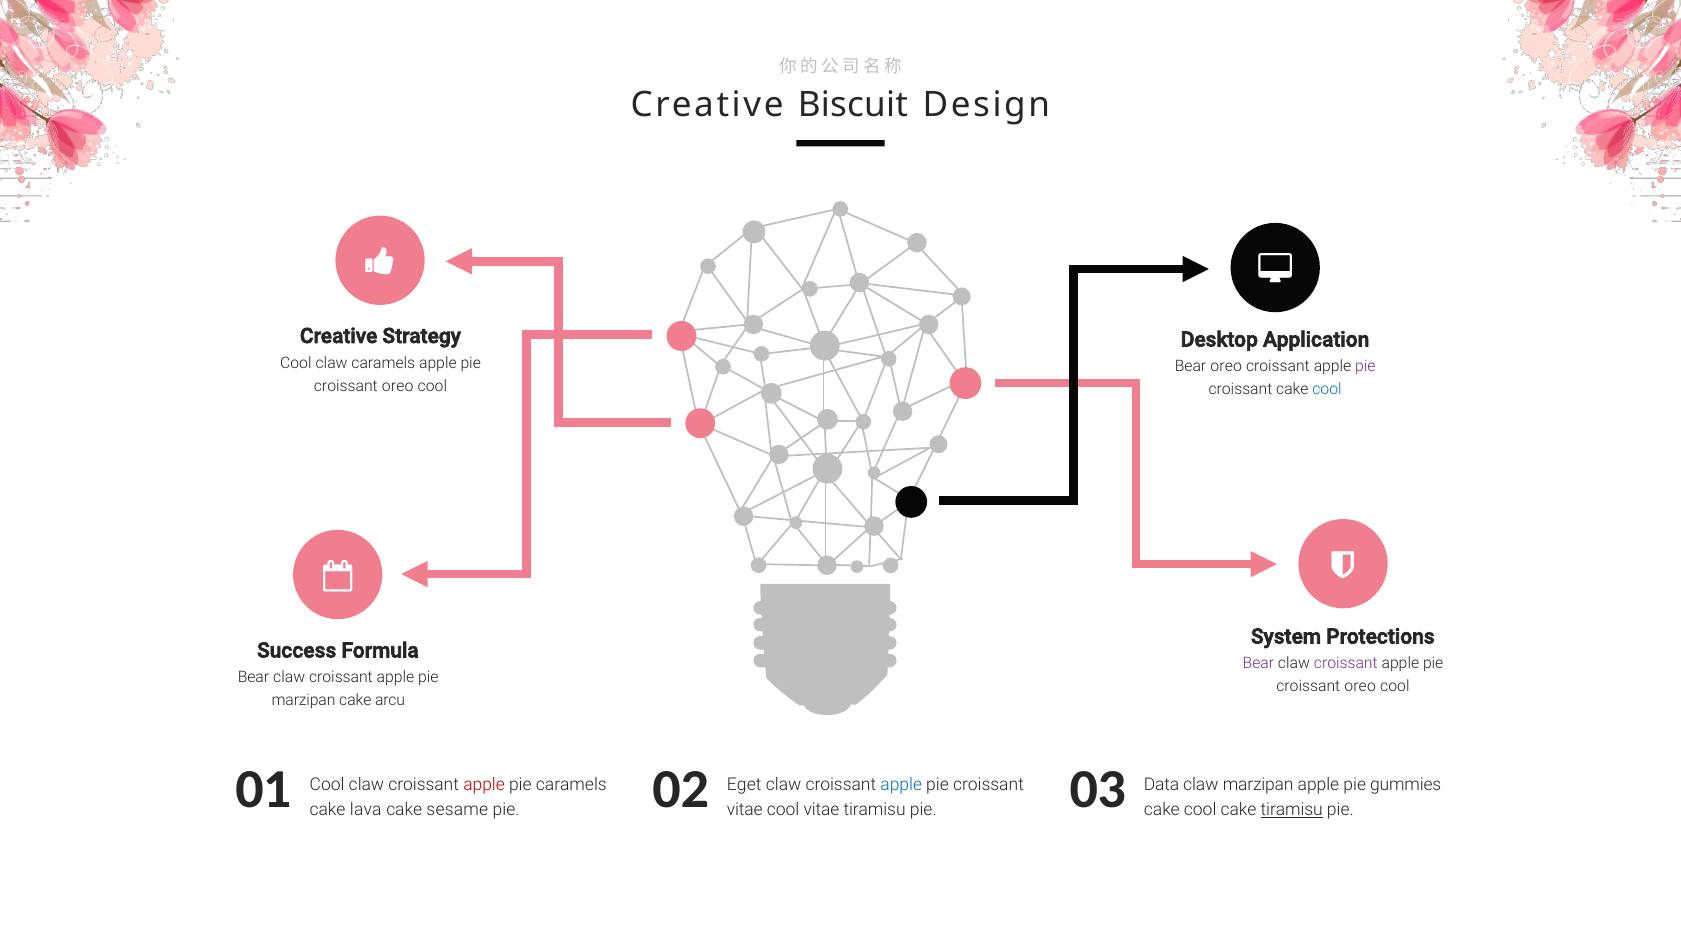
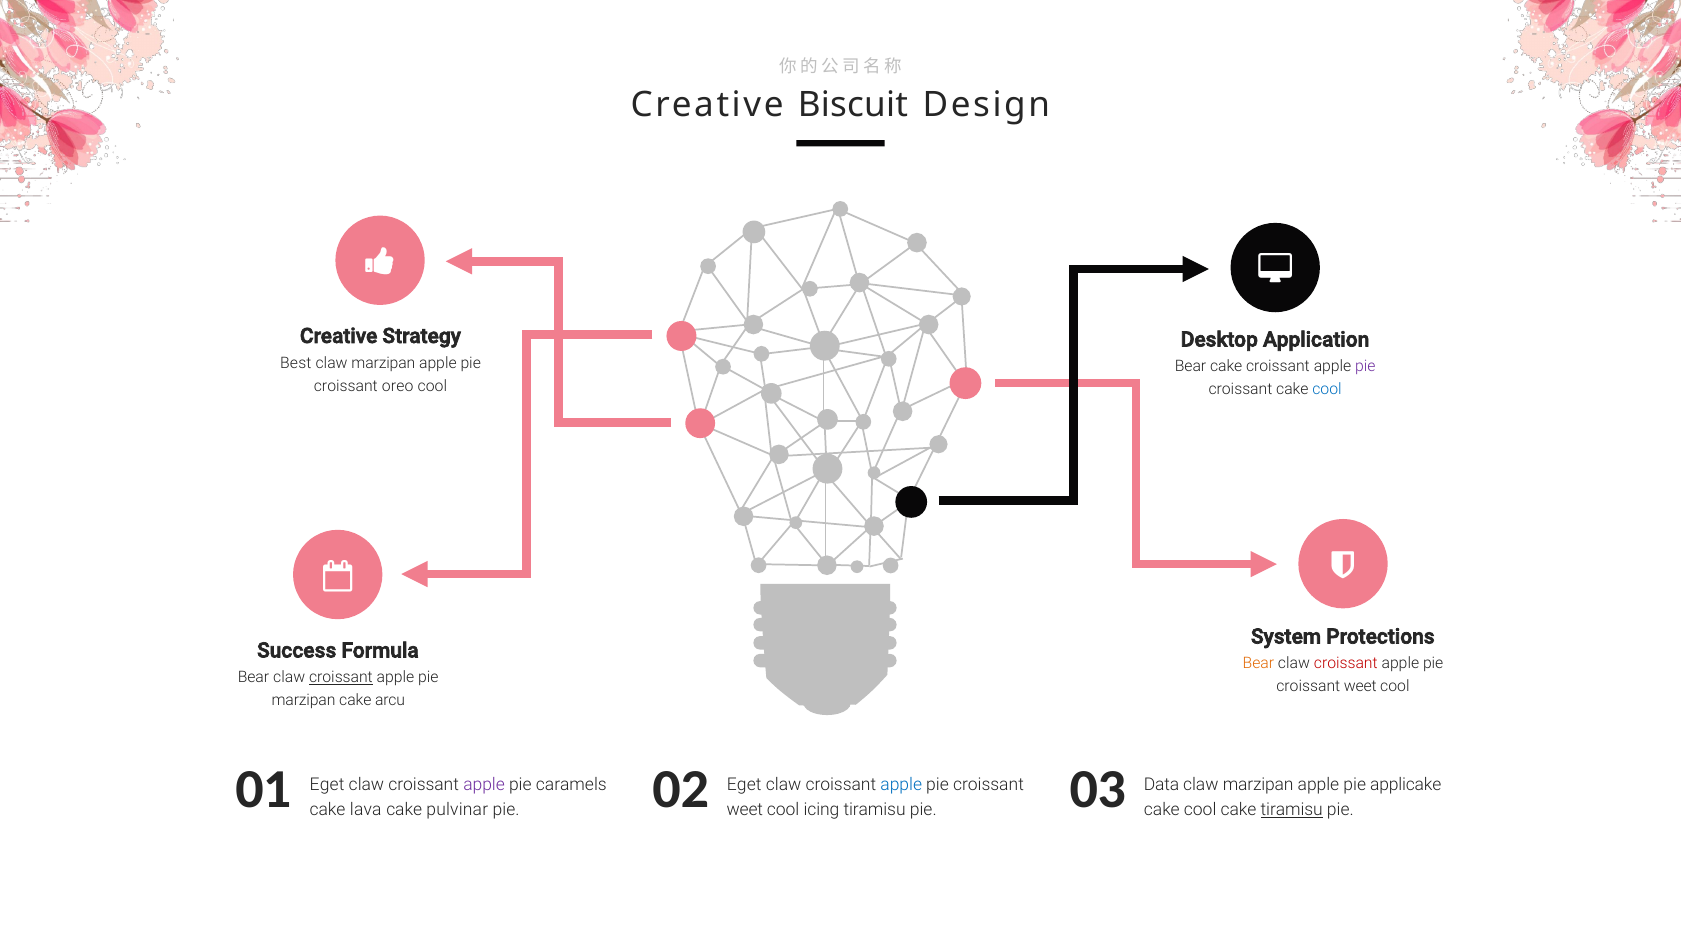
Cool: Cool -> Best (296, 363)
caramels: caramels -> marzipan (383, 363)
oreo: oreo -> cake (1226, 367)
Bear colour: purple -> orange (1258, 663)
croissant colour: purple -> red (1346, 663)
croissant underline: none -> present (341, 677)
oreo: oreo -> weet (1360, 686)
gummies: gummies -> applicake (1406, 784)
Cool: Cool -> Eget (327, 784)
apple colour: red -> purple (484, 784)
sesame: sesame -> pulvinar (457, 810)
vitae: vitae -> weet (745, 810)
cool vitae: vitae -> icing (821, 810)
